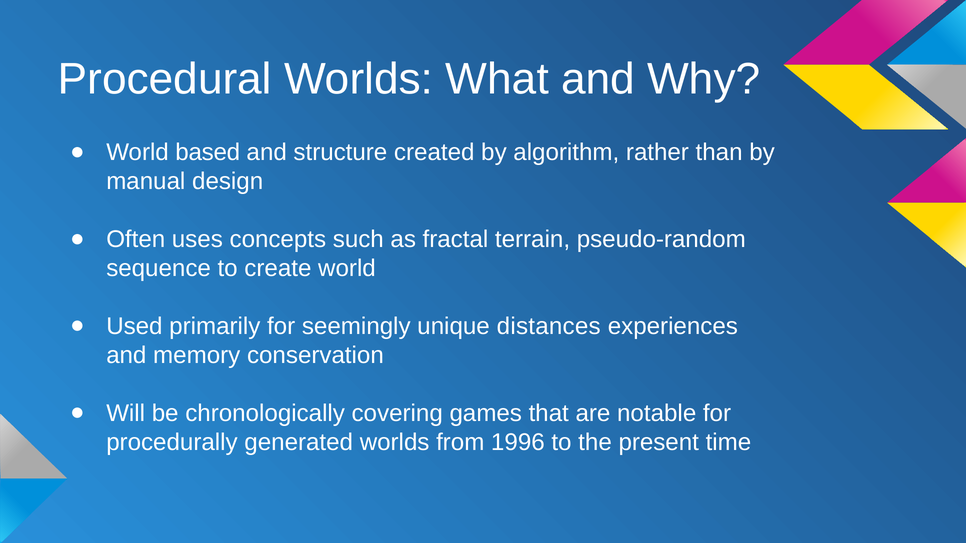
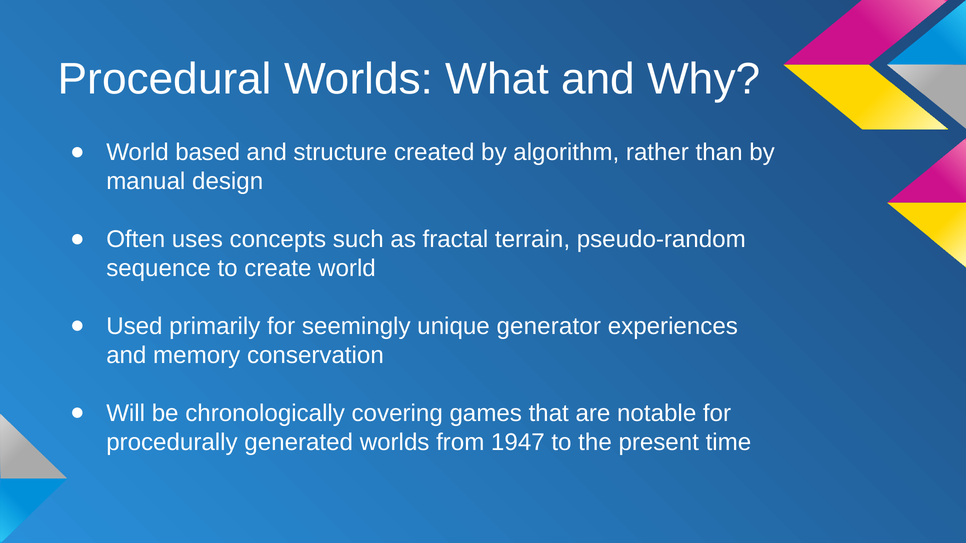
distances: distances -> generator (549, 327)
1996: 1996 -> 1947 (518, 442)
